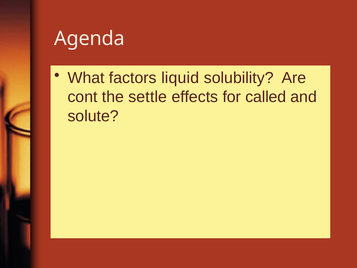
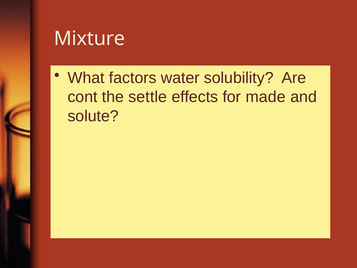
Agenda: Agenda -> Mixture (89, 39)
liquid: liquid -> water (180, 78)
called: called -> made (266, 97)
